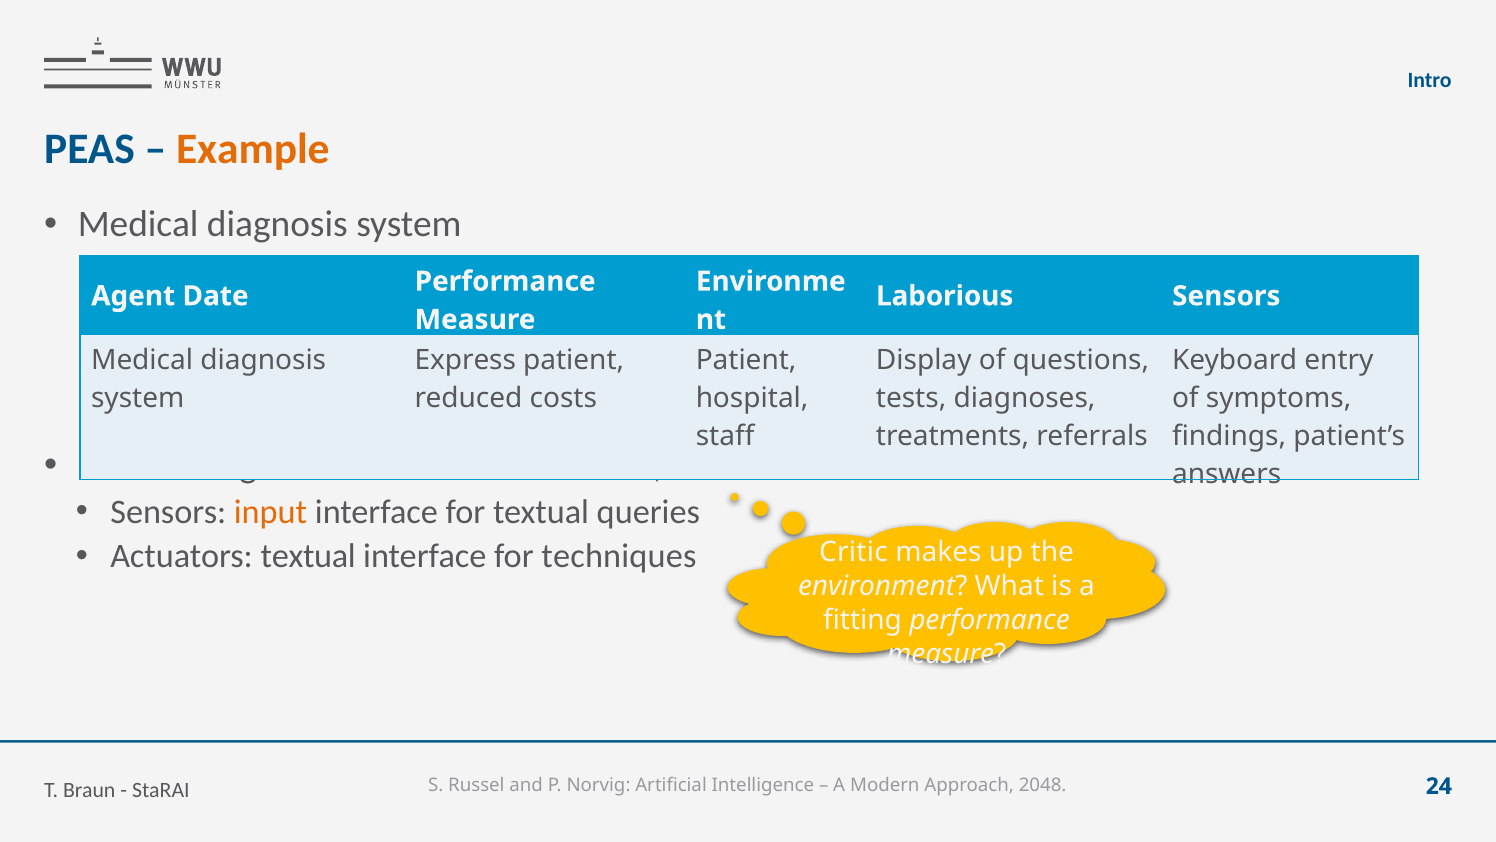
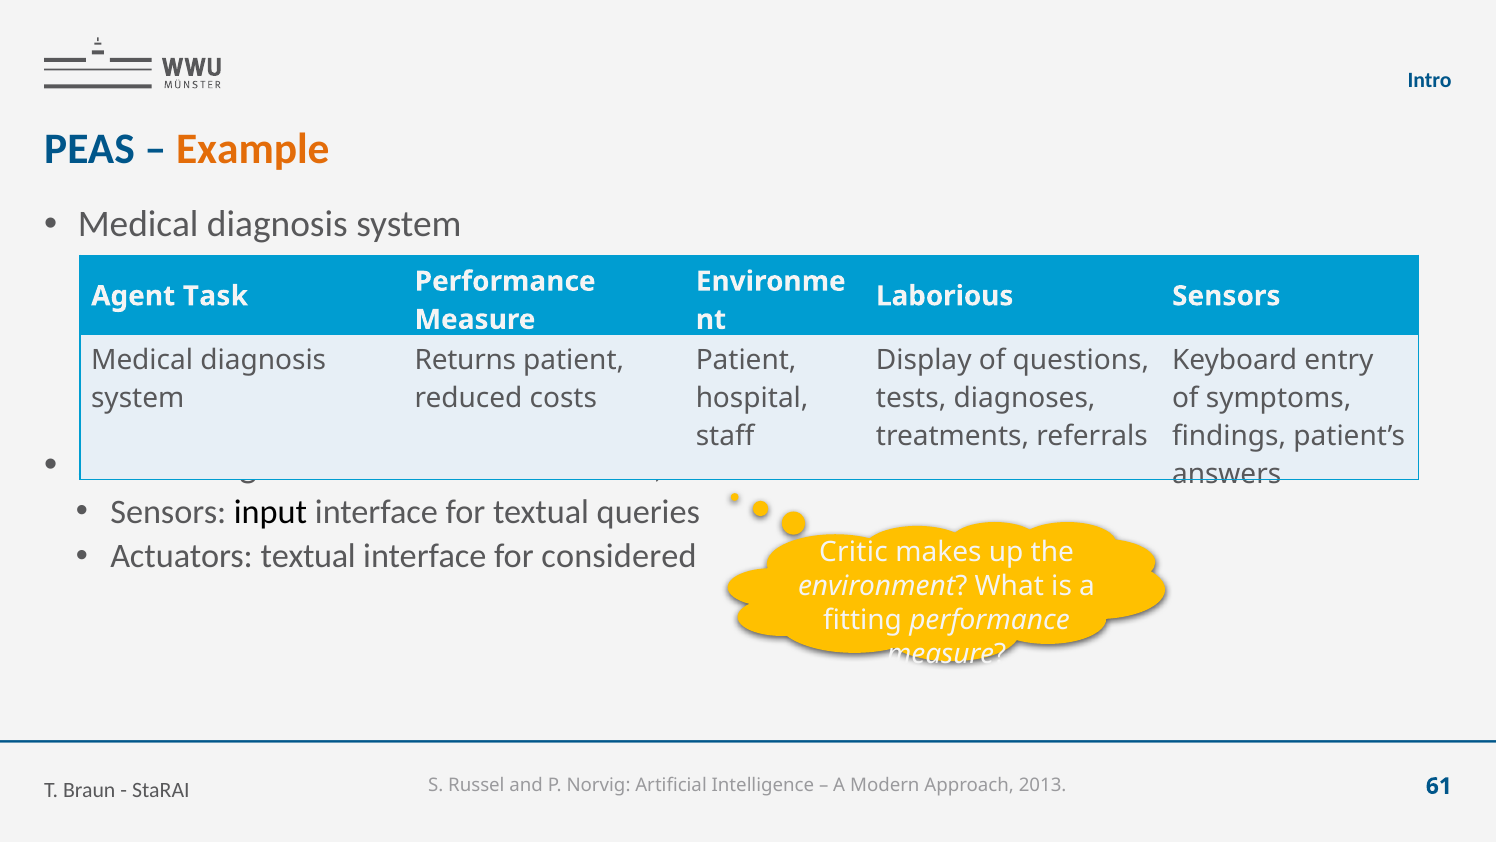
Date: Date -> Task (215, 296)
Express: Express -> Returns (465, 360)
input colour: orange -> black (270, 511)
techniques: techniques -> considered (619, 556)
2048: 2048 -> 2013 (1043, 785)
24: 24 -> 61 (1439, 786)
